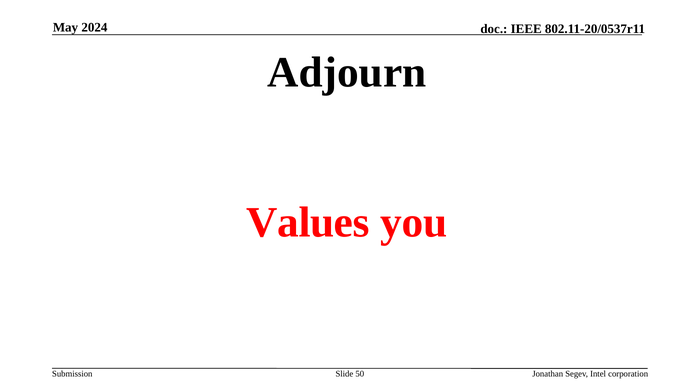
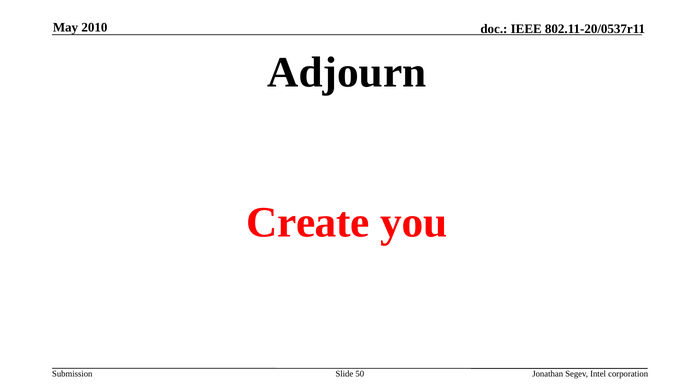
2024: 2024 -> 2010 (94, 28)
Values: Values -> Create (308, 223)
